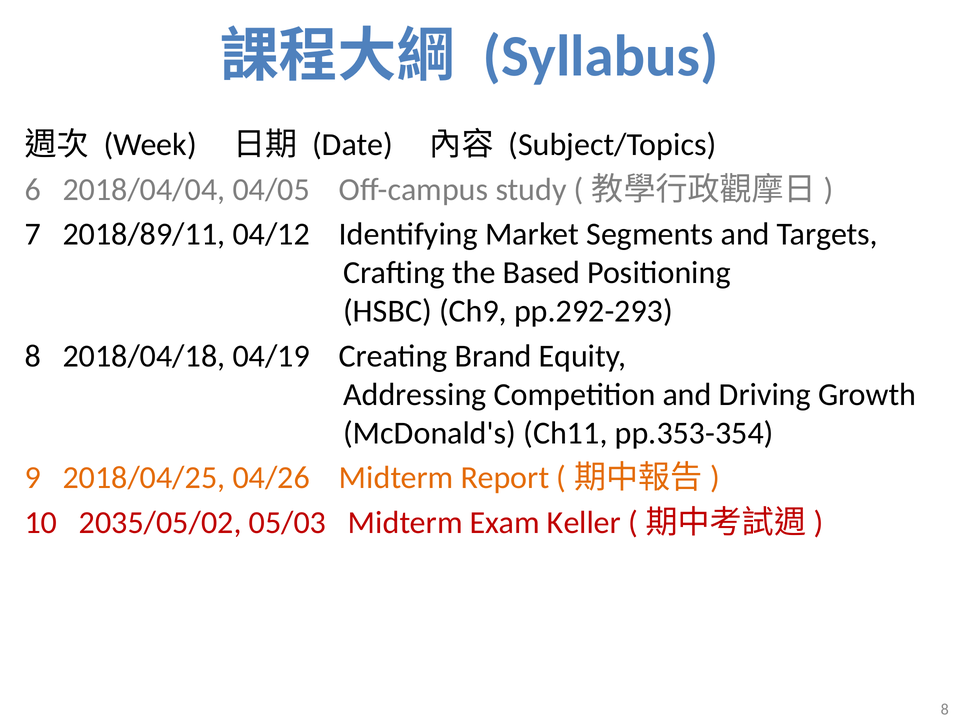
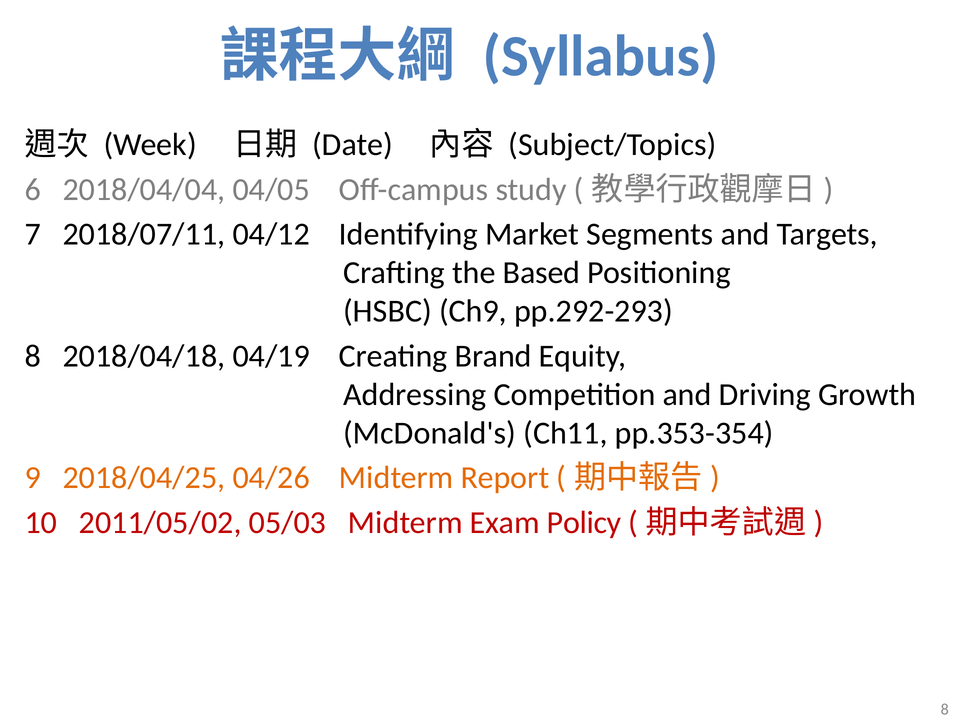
2018/89/11: 2018/89/11 -> 2018/07/11 (144, 234)
2035/05/02: 2035/05/02 -> 2011/05/02 (160, 523)
Keller: Keller -> Policy (584, 523)
